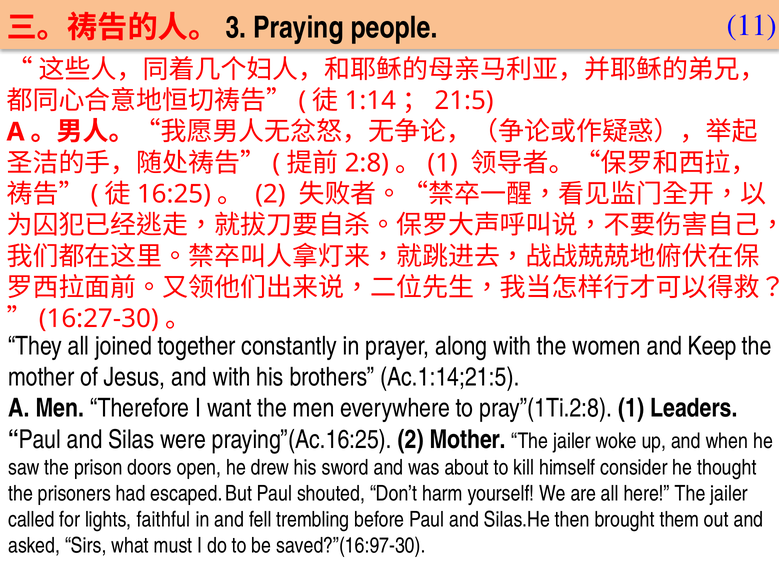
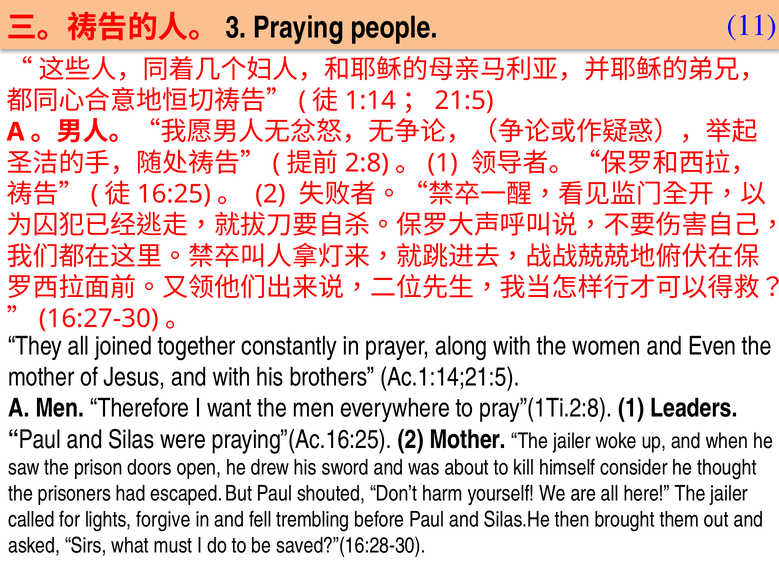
Keep: Keep -> Even (712, 346)
faithful: faithful -> forgive (163, 520)
saved?”(16:97-30: saved?”(16:97-30 -> saved?”(16:28-30 (351, 546)
